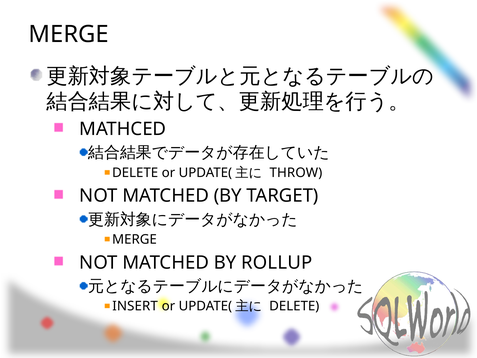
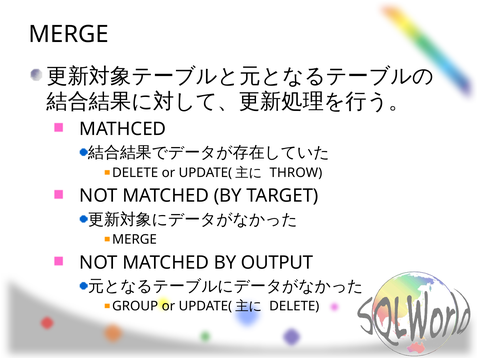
ROLLUP: ROLLUP -> OUTPUT (277, 262)
INSERT: INSERT -> GROUP (135, 306)
